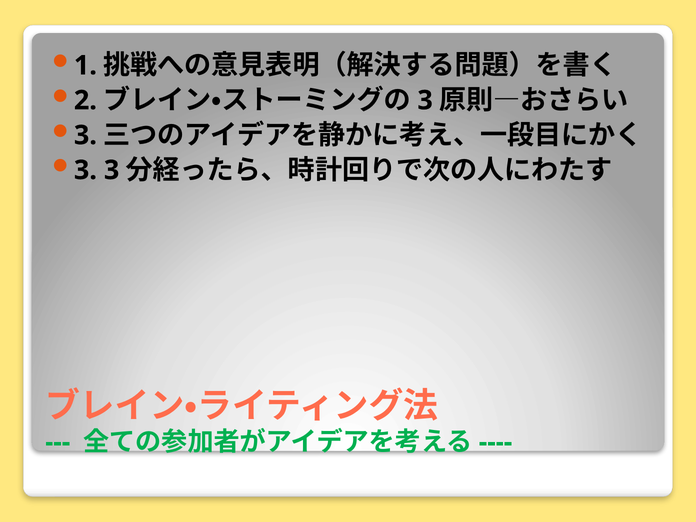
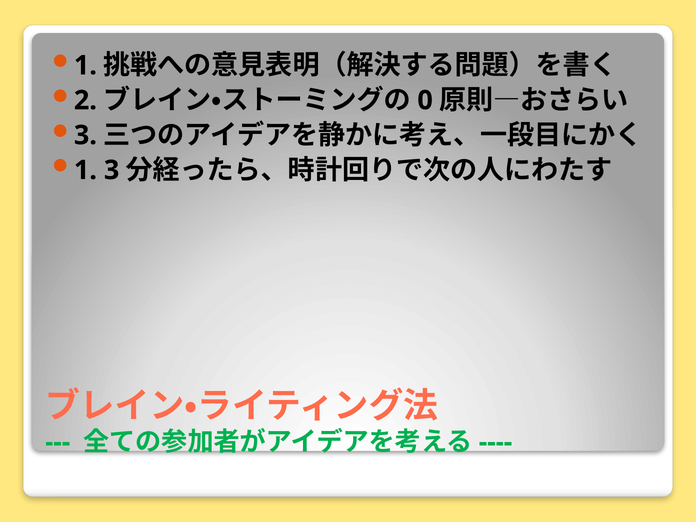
3: 3 -> 0 (425, 100)
3: 3 -> 1 (85, 170)
